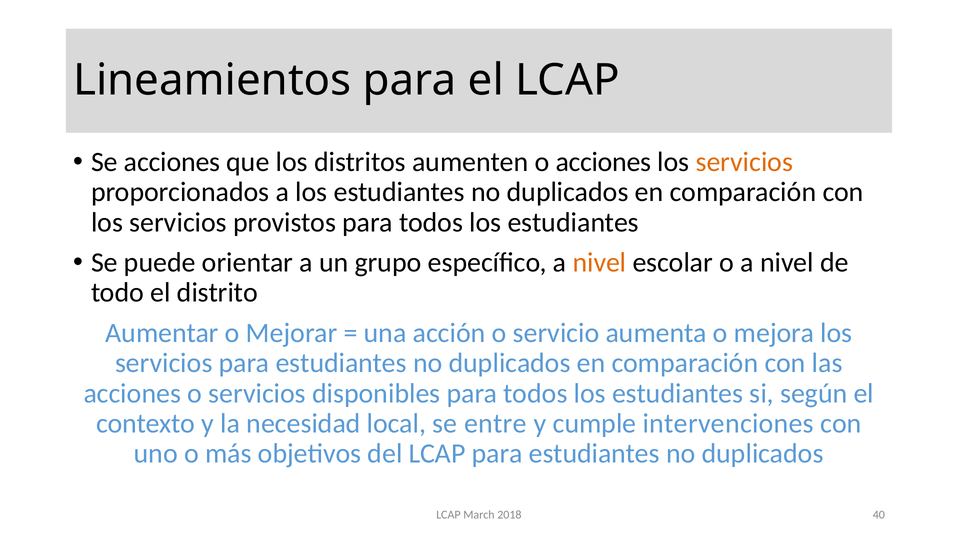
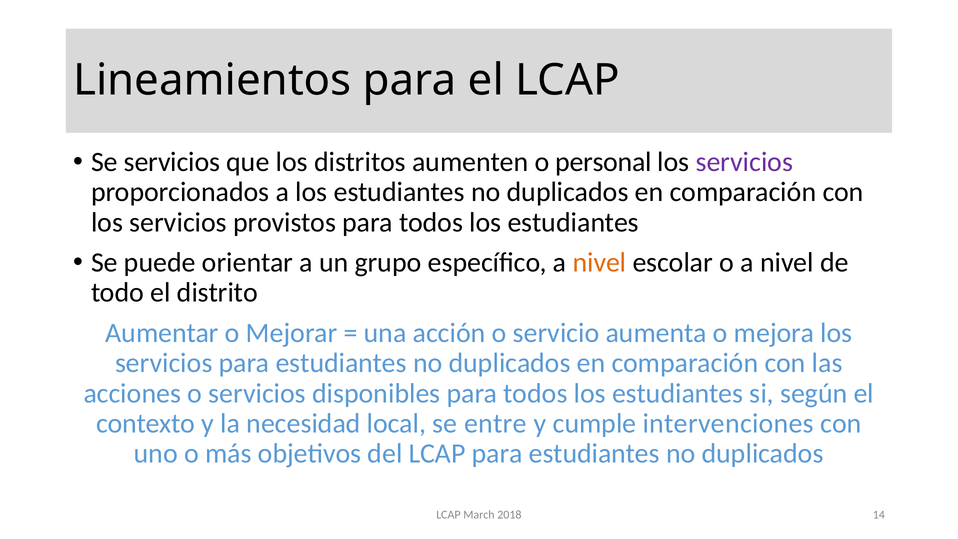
Se acciones: acciones -> servicios (172, 162)
o acciones: acciones -> personal (603, 162)
servicios colour: orange -> purple (744, 162)
40: 40 -> 14 (879, 514)
